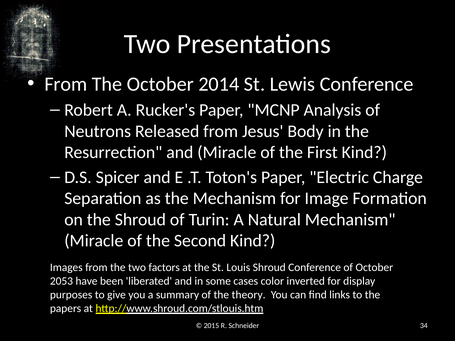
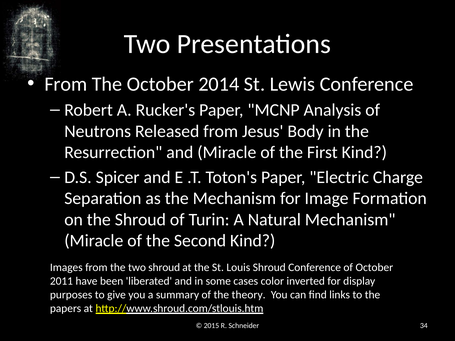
two factors: factors -> shroud (164, 268)
2053: 2053 -> 2011 (61, 281)
